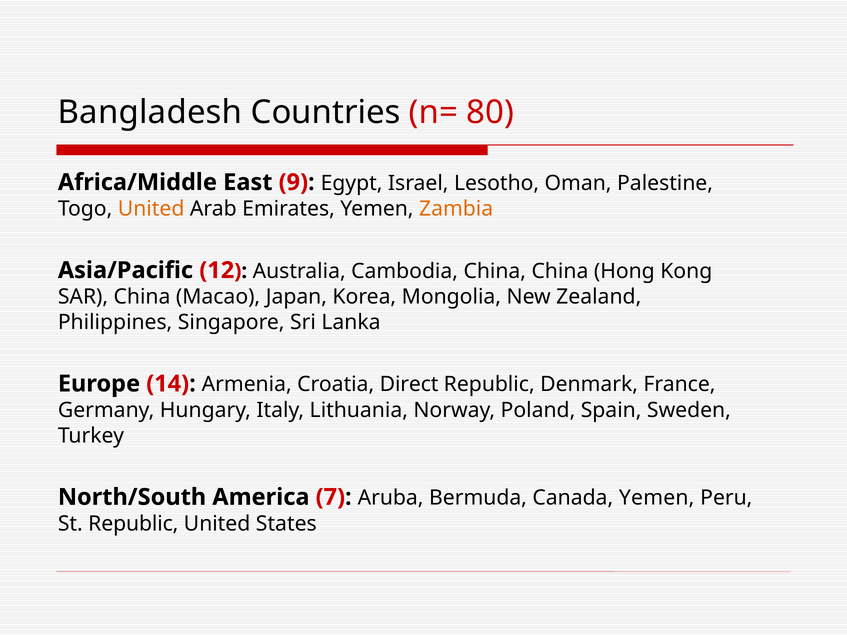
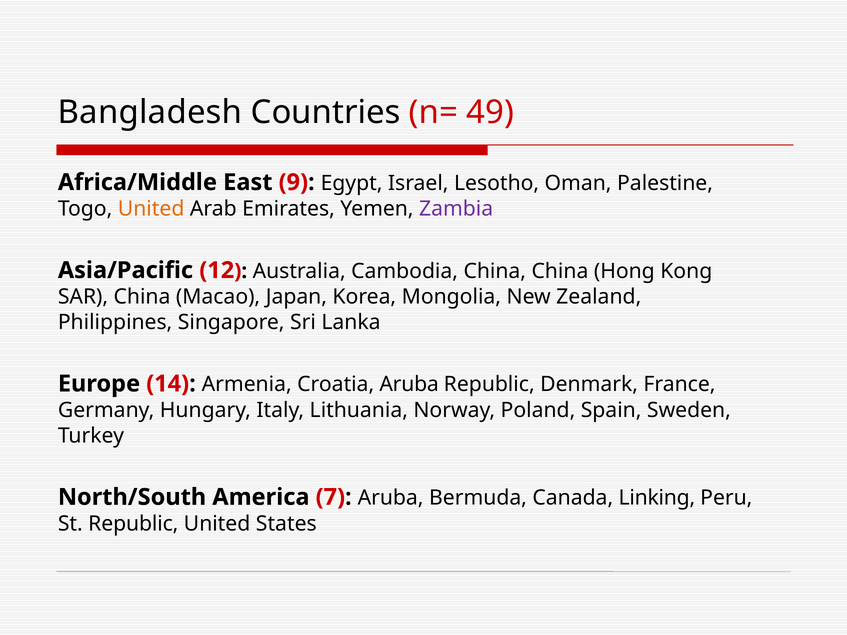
80: 80 -> 49 (490, 112)
Zambia colour: orange -> purple (456, 209)
Croatia Direct: Direct -> Aruba (409, 385)
Canada Yemen: Yemen -> Linking (657, 498)
